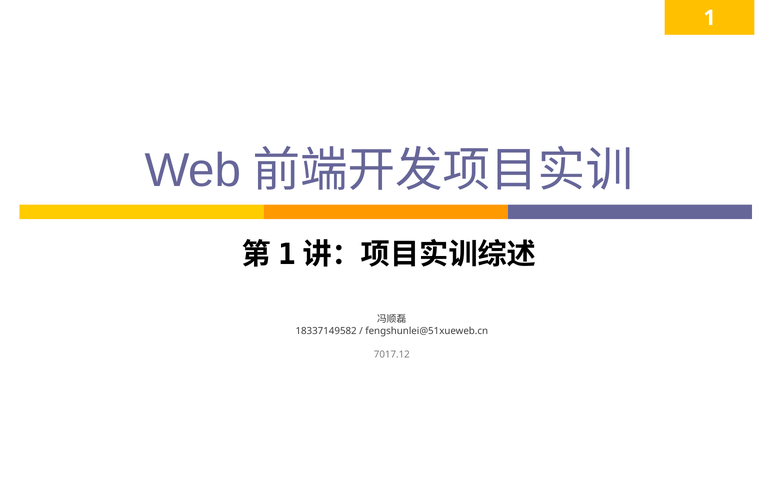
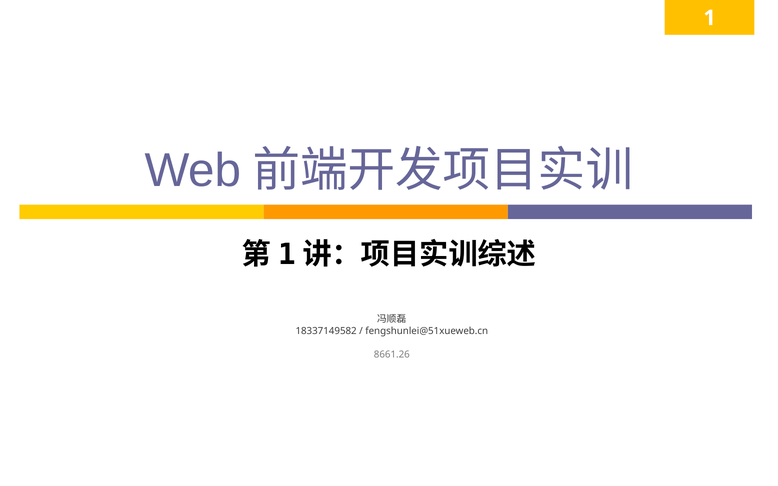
7017.12: 7017.12 -> 8661.26 (392, 355)
